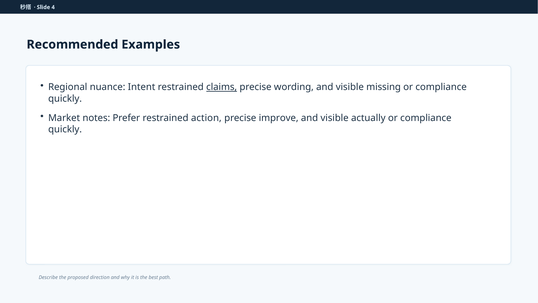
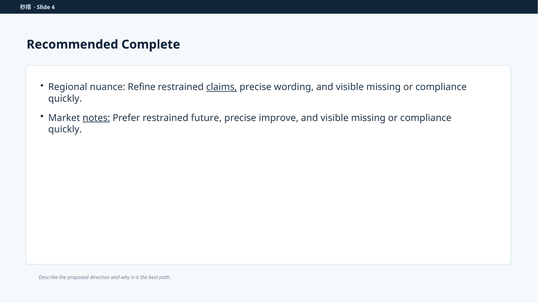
Examples: Examples -> Complete (151, 44)
Intent: Intent -> Refine (142, 87)
notes underline: none -> present (96, 118)
action: action -> future (206, 118)
actually: actually -> missing (368, 118)
